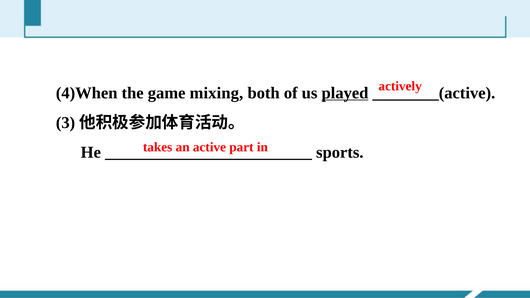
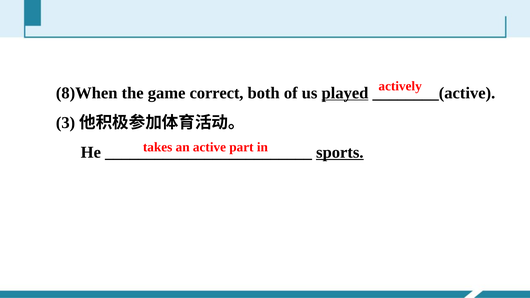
4)When: 4)When -> 8)When (87, 93)
mixing: mixing -> correct (217, 93)
sports underline: none -> present (340, 153)
